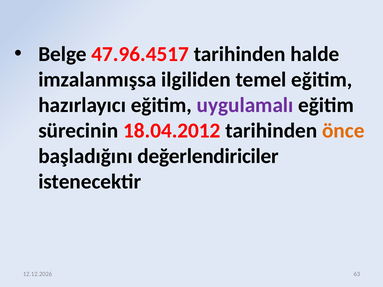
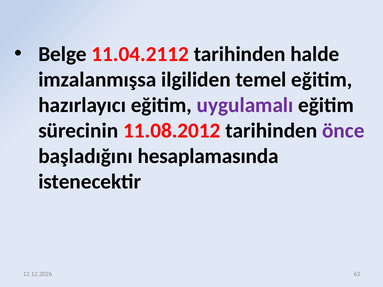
47.96.4517: 47.96.4517 -> 11.04.2112 (140, 54)
18.04.2012: 18.04.2012 -> 11.08.2012 (172, 131)
önce colour: orange -> purple (343, 131)
değerlendiriciler: değerlendiriciler -> hesaplamasında (208, 156)
